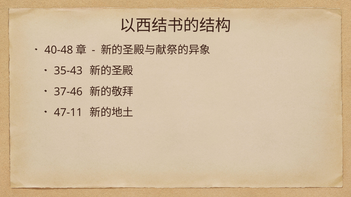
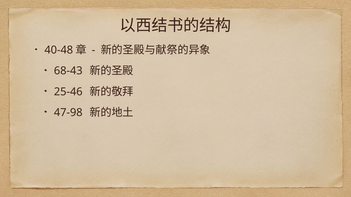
35-43: 35-43 -> 68-43 (68, 71)
37-46: 37-46 -> 25-46 (68, 92)
47-11: 47-11 -> 47-98 (68, 113)
